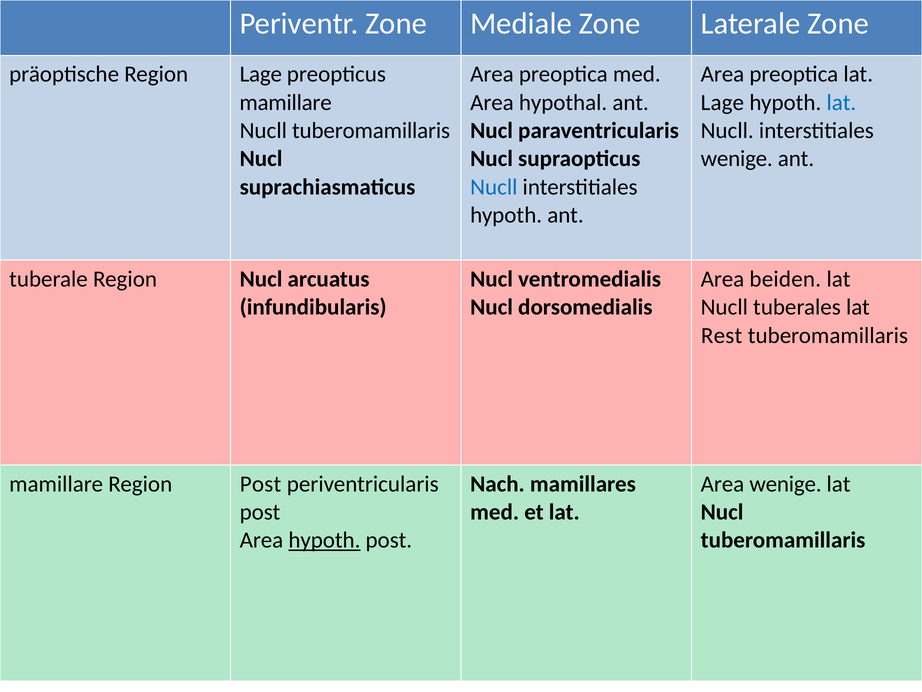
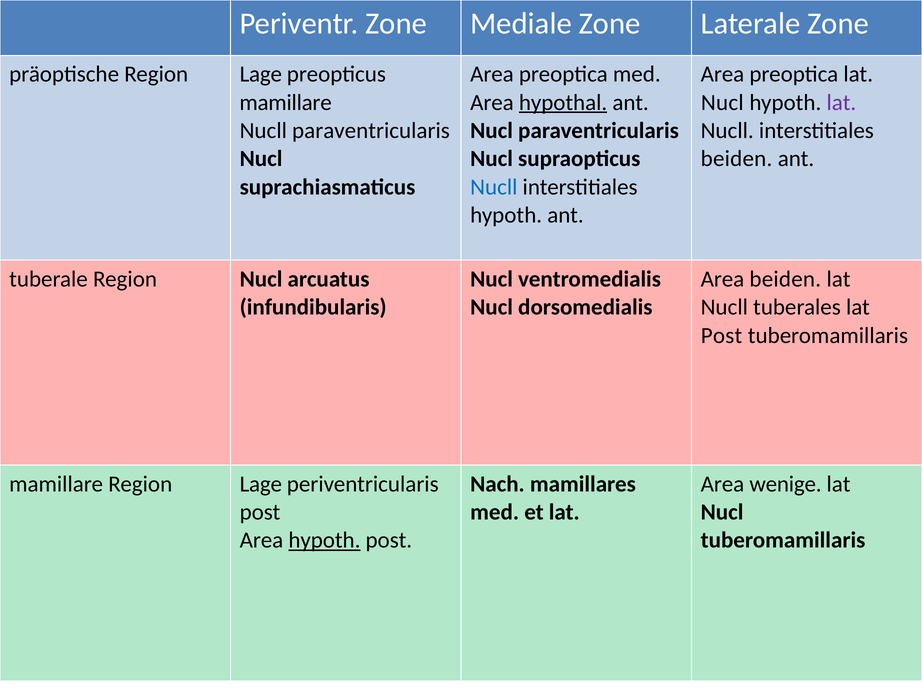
hypothal underline: none -> present (563, 102)
Lage: Lage -> Nucl (722, 102)
lat colour: blue -> purple (841, 102)
Nucll tuberomamillaris: tuberomamillaris -> paraventricularis (371, 131)
wenige: wenige -> beiden (737, 159)
Rest: Rest -> Post (722, 335)
mamillare Region Post: Post -> Lage (261, 484)
